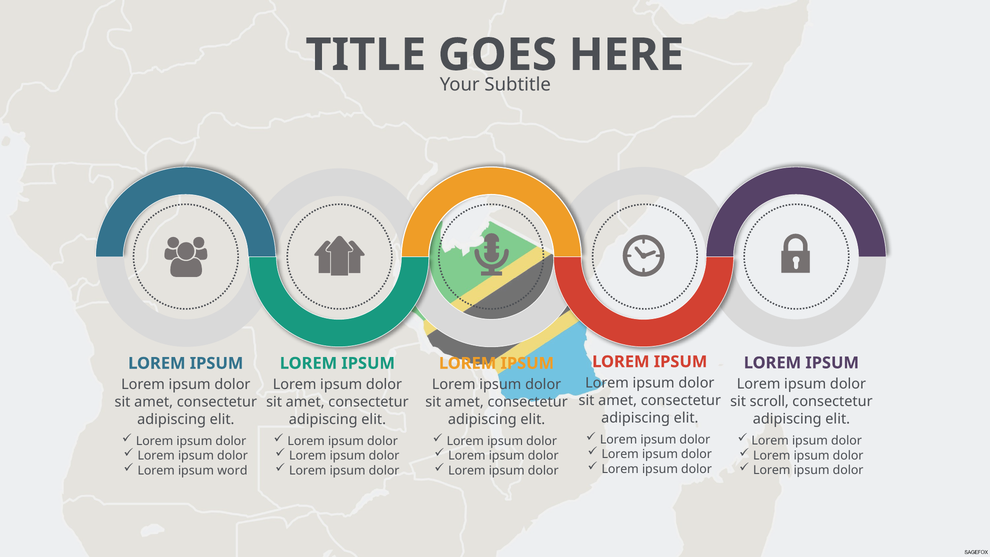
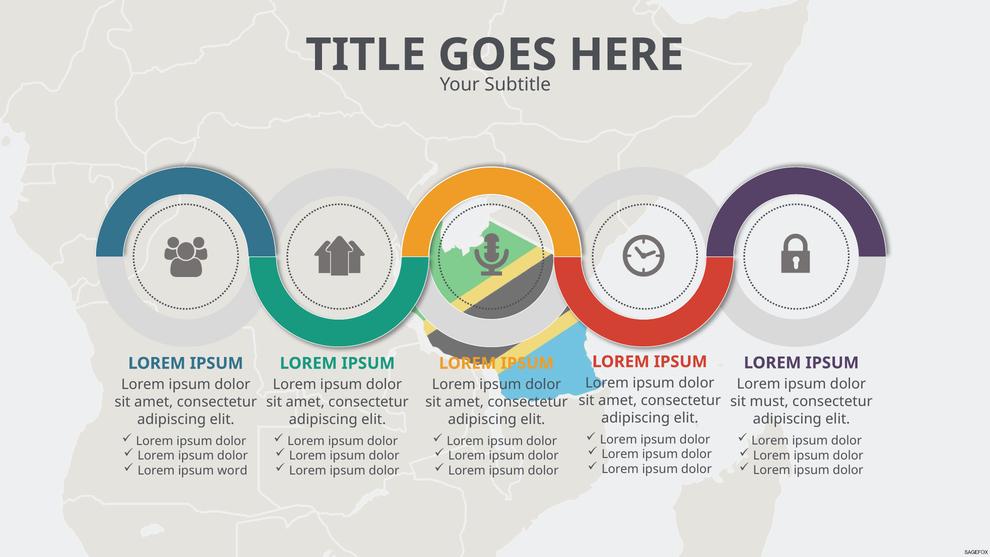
scroll: scroll -> must (769, 401)
